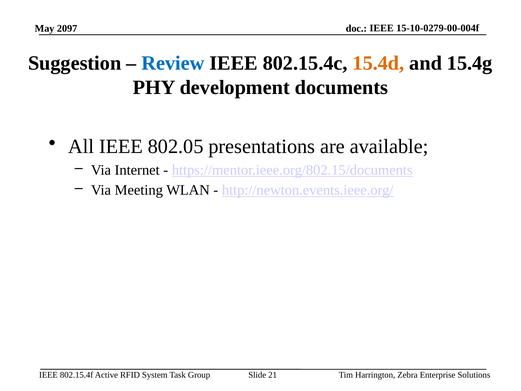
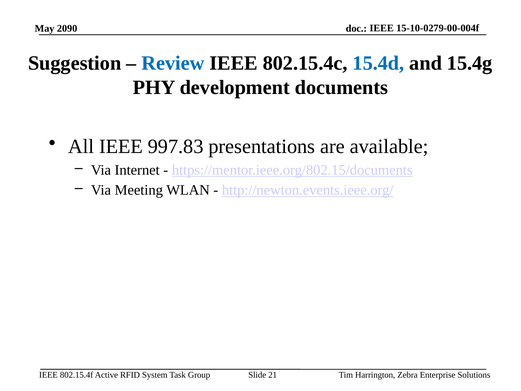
2097: 2097 -> 2090 (67, 28)
15.4d colour: orange -> blue (378, 63)
802.05: 802.05 -> 997.83 (176, 146)
